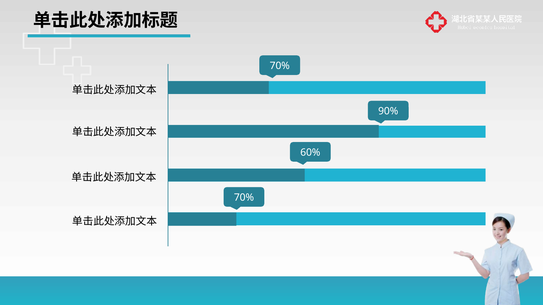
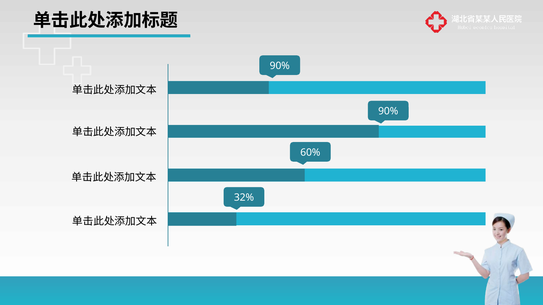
70%: 70% -> 90% (280, 66)
70%: 70% -> 32% (244, 198)
